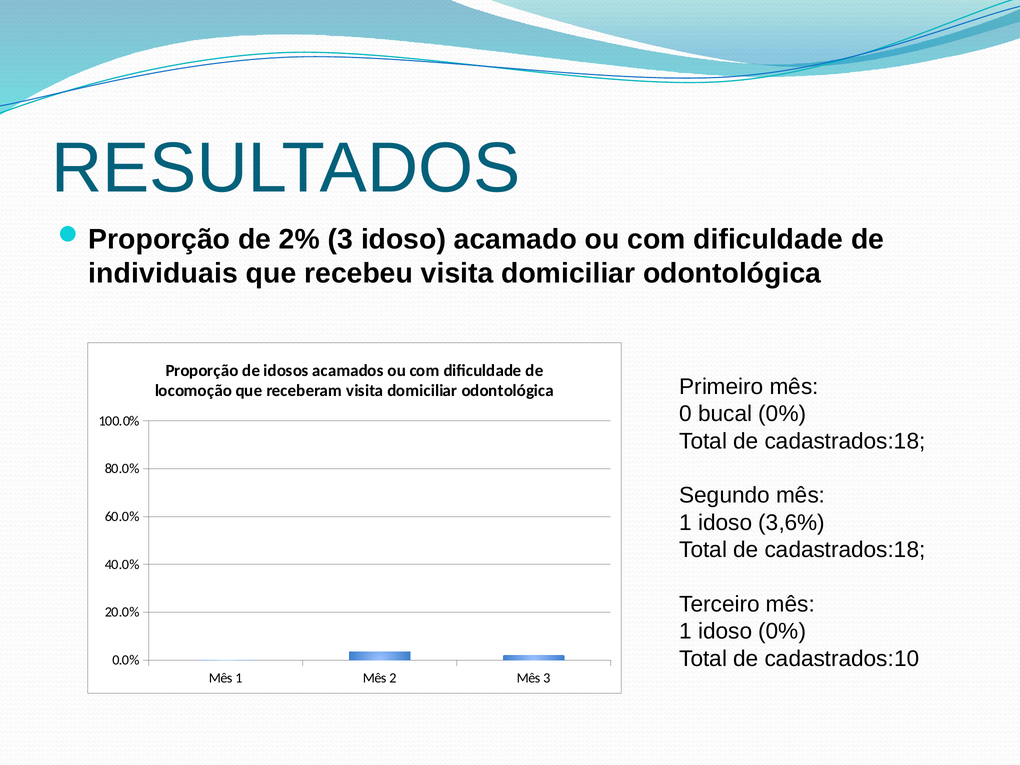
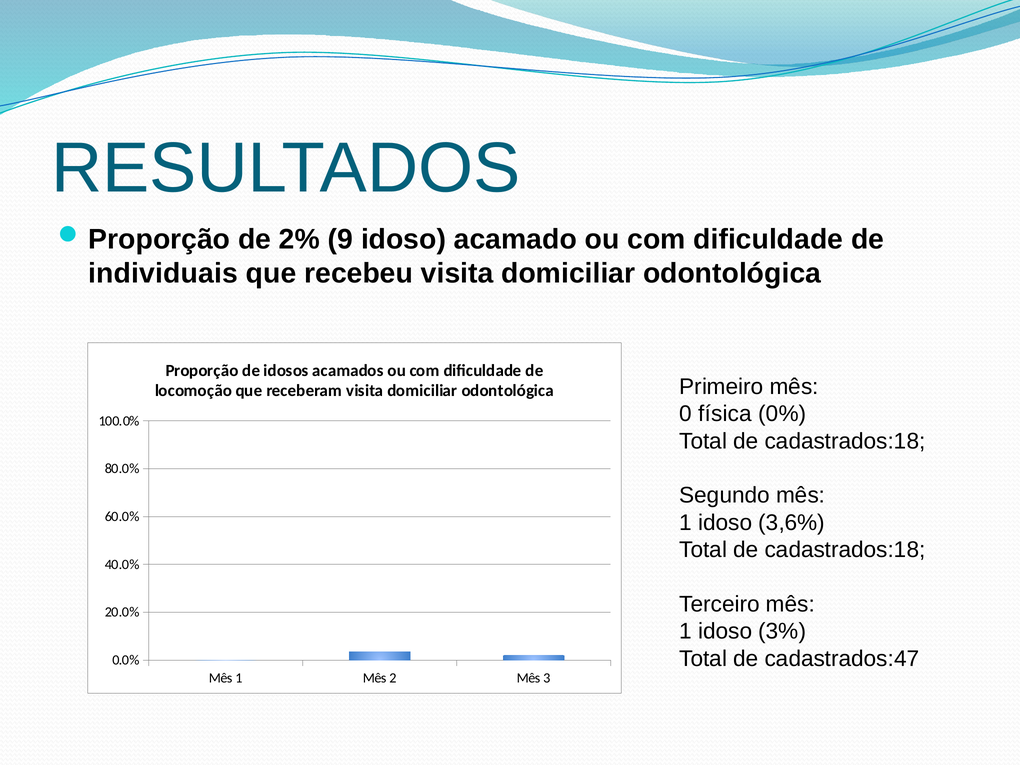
2% 3: 3 -> 9 (341, 239)
bucal: bucal -> física (725, 414)
idoso 0%: 0% -> 3% (782, 631)
cadastrados:10: cadastrados:10 -> cadastrados:47 (842, 659)
